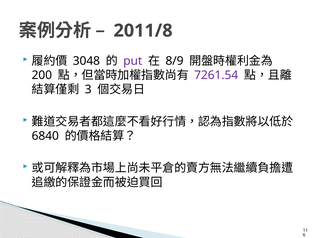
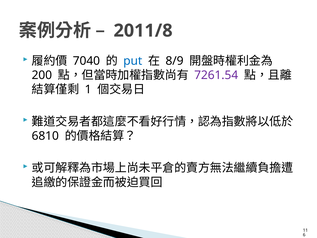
3048: 3048 -> 7040 (86, 61)
put colour: purple -> blue (133, 61)
3: 3 -> 1 (88, 89)
6840: 6840 -> 6810 (45, 136)
